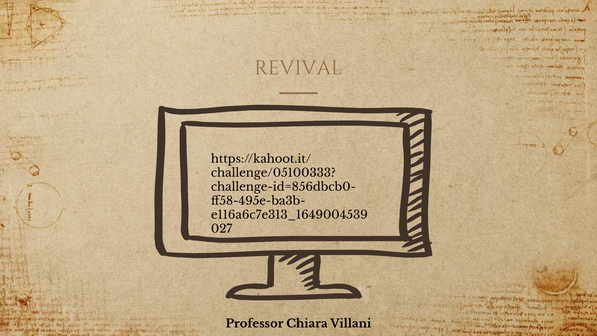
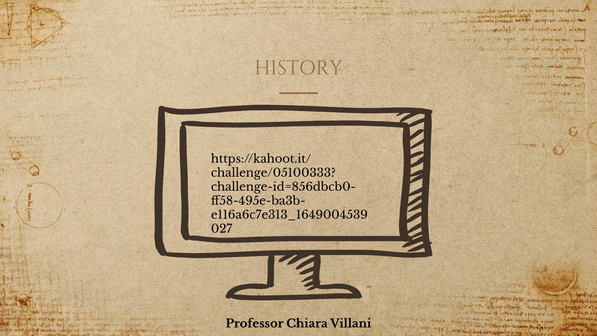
REVIVAL: REVIVAL -> HISTORY (298, 68)
